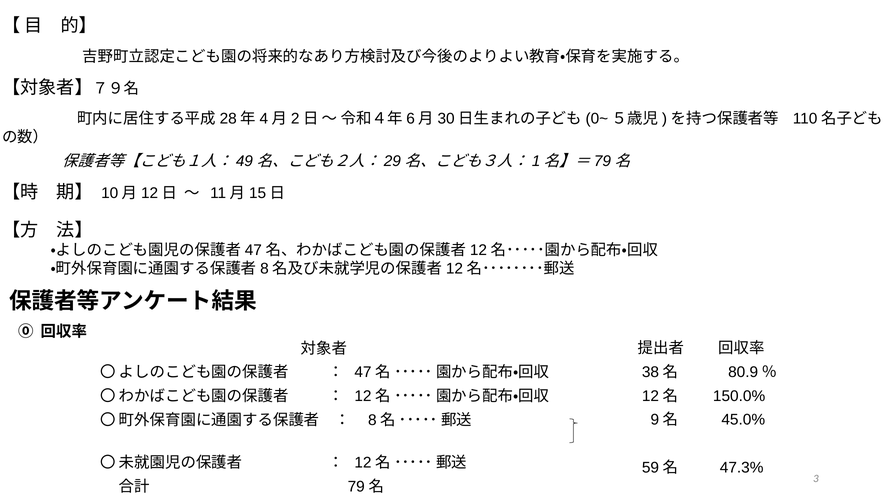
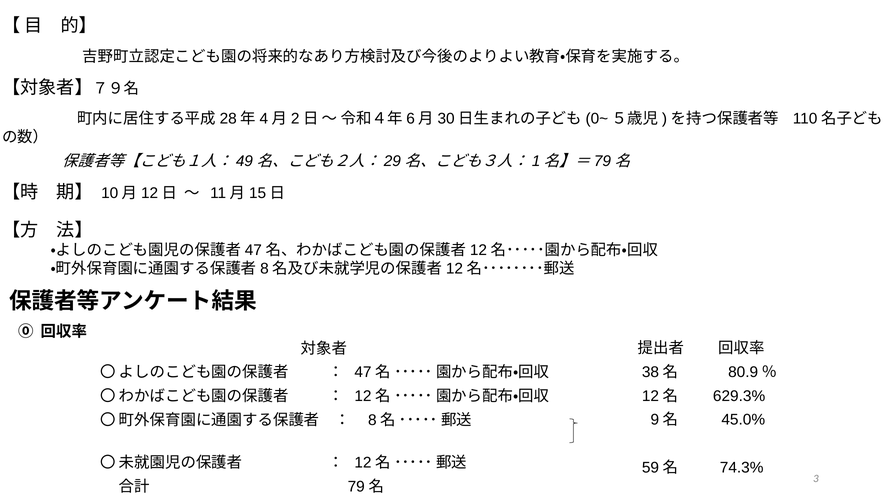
150.0%: 150.0% -> 629.3% (739, 396)
47.3%: 47.3% -> 74.3% (742, 467)
